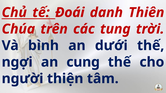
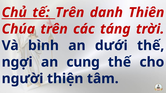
Đoái: Đoái -> Trên (70, 13)
tung: tung -> táng (115, 29)
